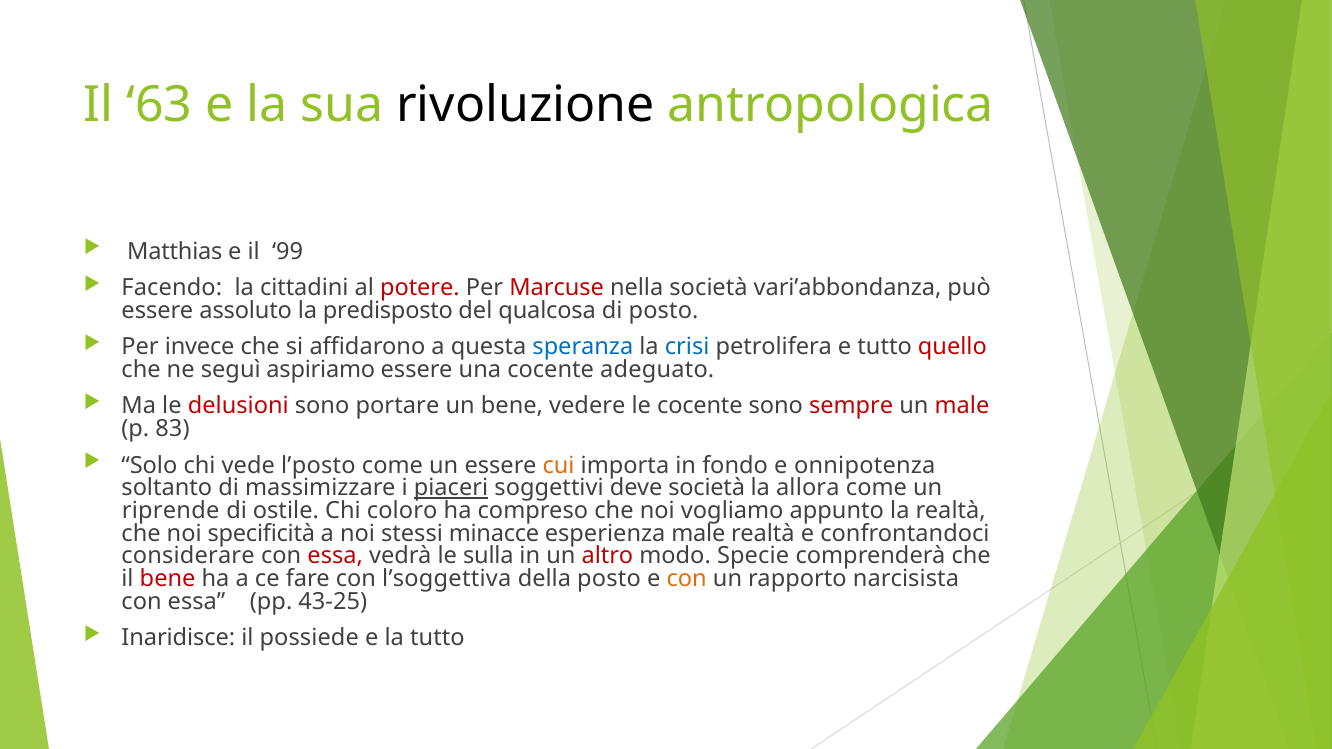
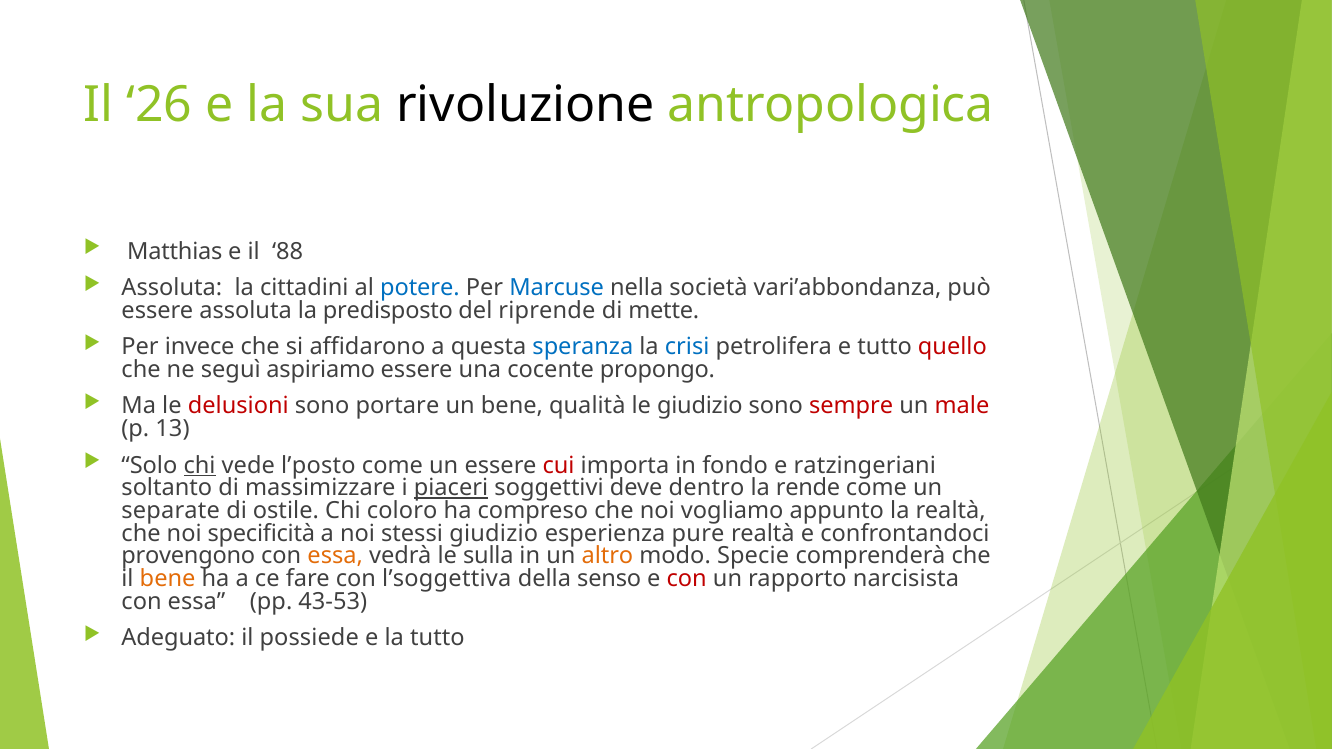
63: 63 -> 26 (160, 105)
99: 99 -> 88 (288, 251)
Facendo: Facendo -> Assoluta (172, 288)
potere colour: red -> blue (420, 288)
Marcuse colour: red -> blue (557, 288)
essere assoluto: assoluto -> assoluta (246, 311)
qualcosa: qualcosa -> riprende (547, 311)
di posto: posto -> mette (664, 311)
adeguato: adeguato -> propongo (657, 370)
vedere: vedere -> qualità (587, 406)
le cocente: cocente -> giudizio (700, 406)
83: 83 -> 13 (173, 429)
chi underline: none -> present (200, 466)
cui colour: orange -> red (559, 466)
onnipotenza: onnipotenza -> ratzingeriani (865, 466)
deve società: società -> dentro (706, 488)
allora: allora -> rende (808, 488)
riprende: riprende -> separate (171, 511)
stessi minacce: minacce -> giudizio (494, 533)
esperienza male: male -> pure (698, 533)
considerare: considerare -> provengono (188, 556)
essa colour: red -> orange (335, 556)
altro colour: red -> orange (607, 556)
bene colour: red -> orange (168, 579)
della posto: posto -> senso (609, 579)
con colour: orange -> red (687, 579)
43-25: 43-25 -> 43-53 (333, 601)
Inaridisce: Inaridisce -> Adeguato (178, 638)
